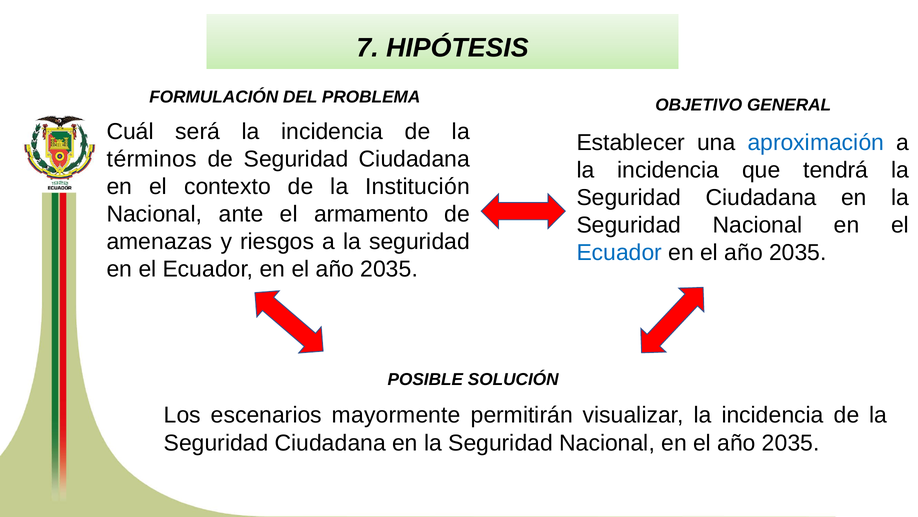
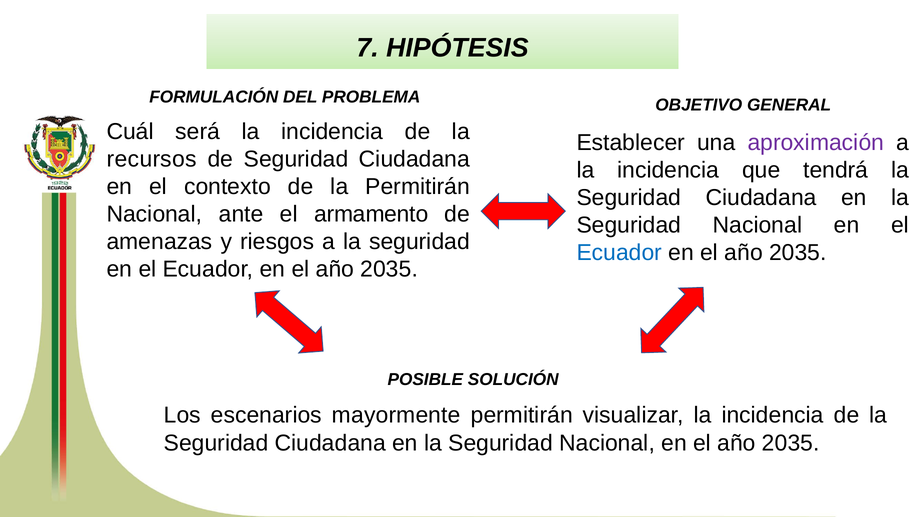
aproximación colour: blue -> purple (816, 142)
términos: términos -> recursos (152, 159)
la Institución: Institución -> Permitirán (418, 186)
